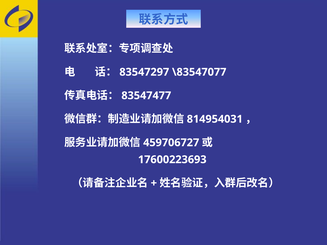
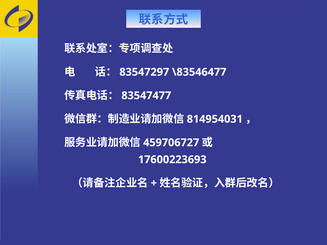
\83547077: \83547077 -> \83546477 (199, 72)
